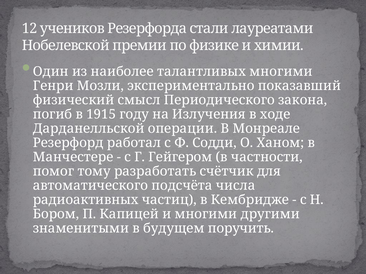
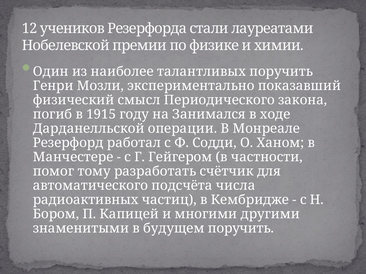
талантливых многими: многими -> поручить (281, 72)
Излучения: Излучения -> Занимался (209, 114)
